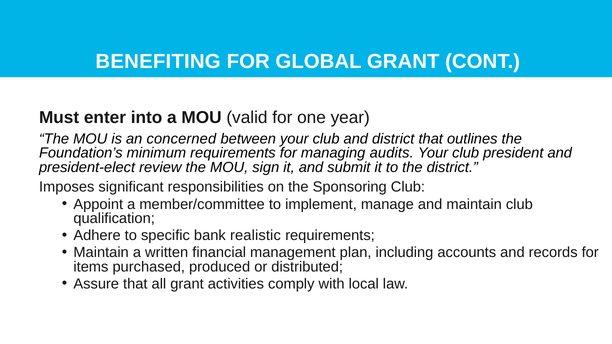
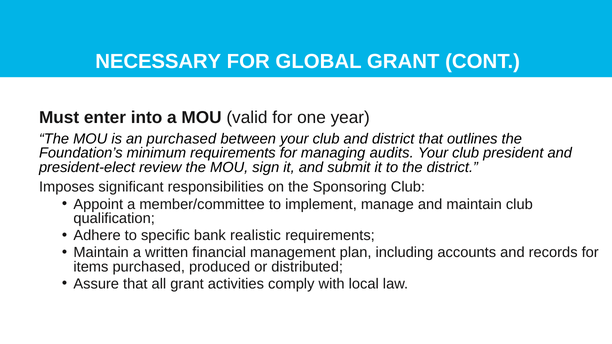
BENEFITING: BENEFITING -> NECESSARY (158, 62)
an concerned: concerned -> purchased (181, 139)
